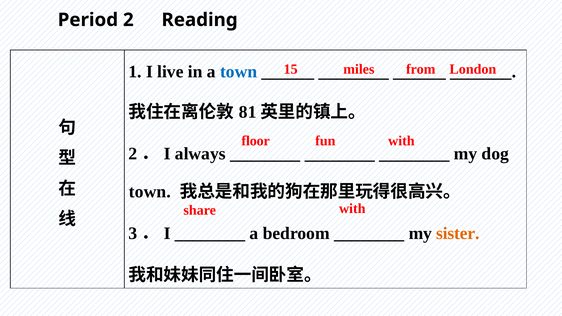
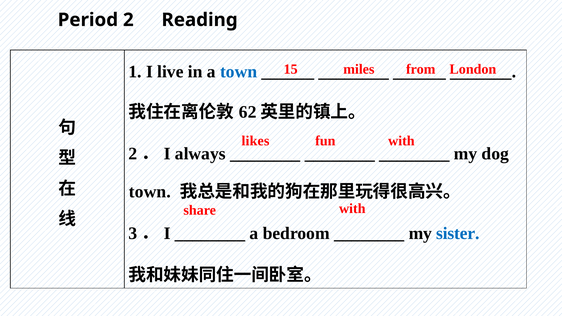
81: 81 -> 62 (248, 112)
floor: floor -> likes (255, 141)
sister colour: orange -> blue (458, 234)
